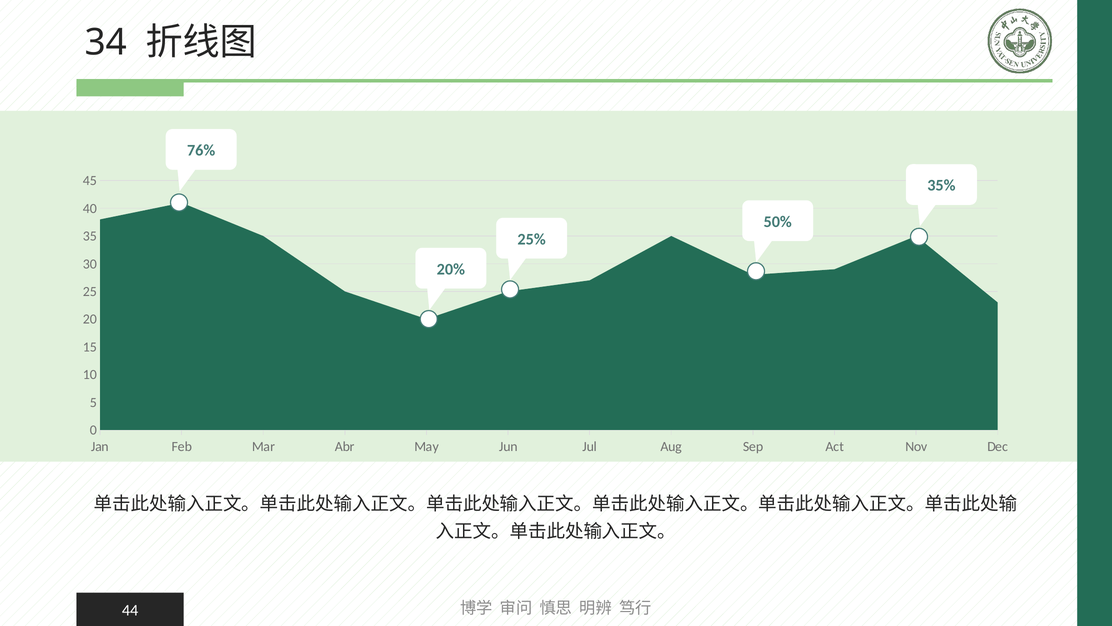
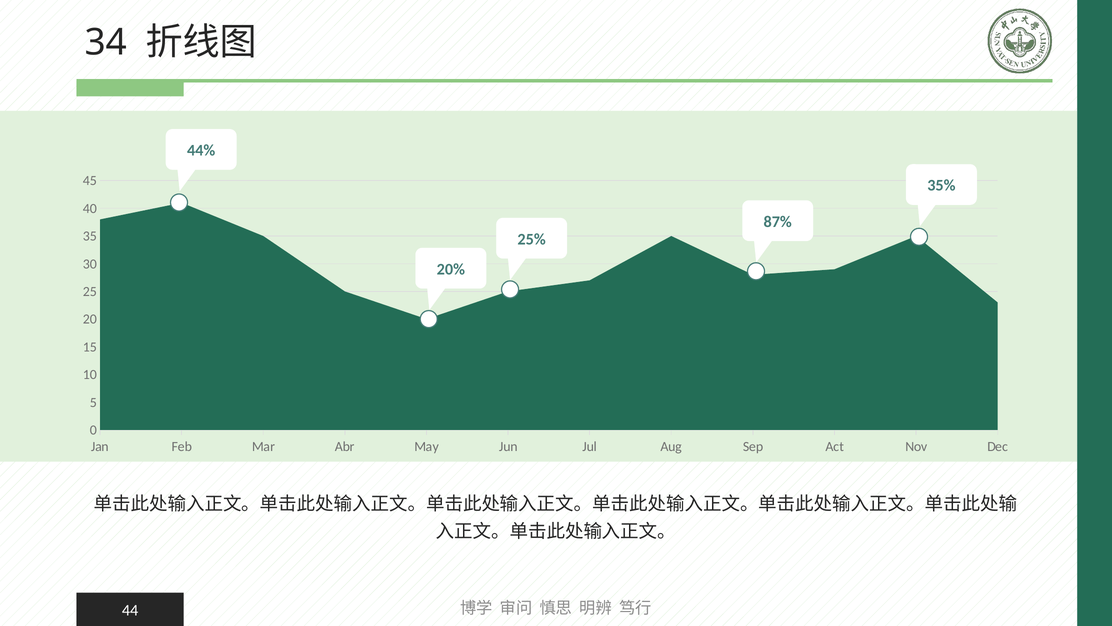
76%: 76% -> 44% (201, 150)
50%: 50% -> 87% (778, 222)
